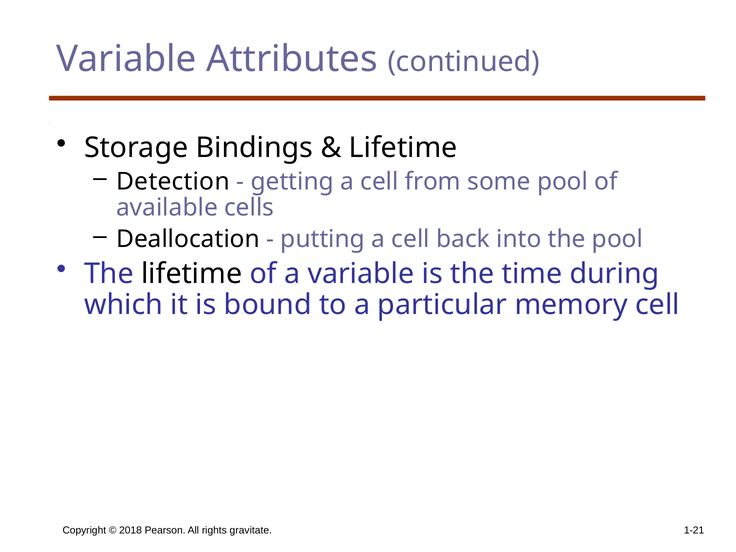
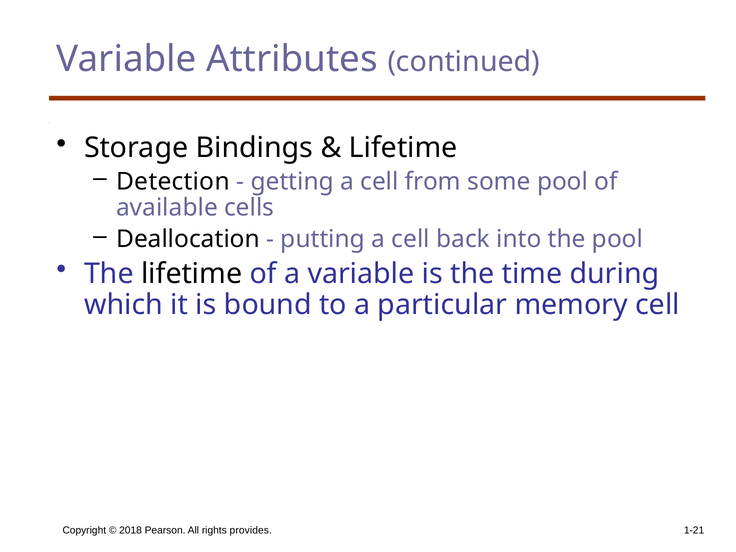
gravitate: gravitate -> provides (251, 531)
